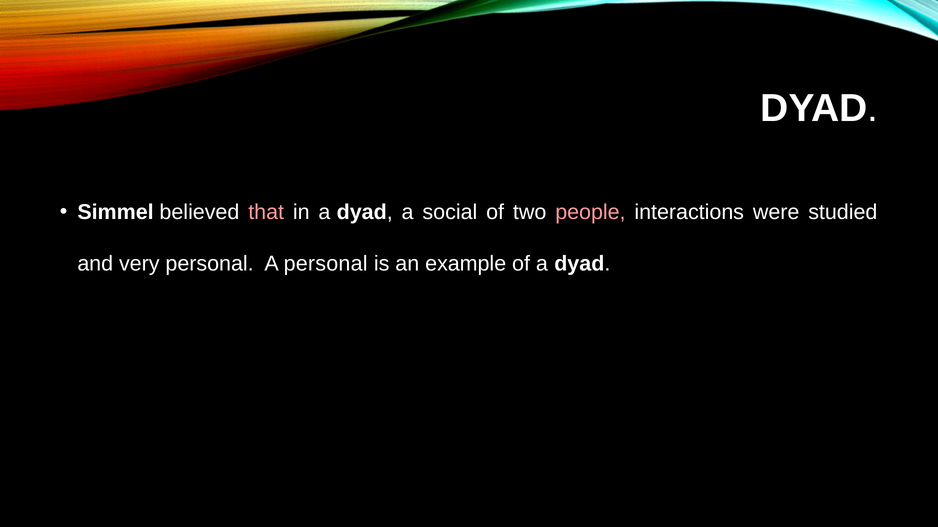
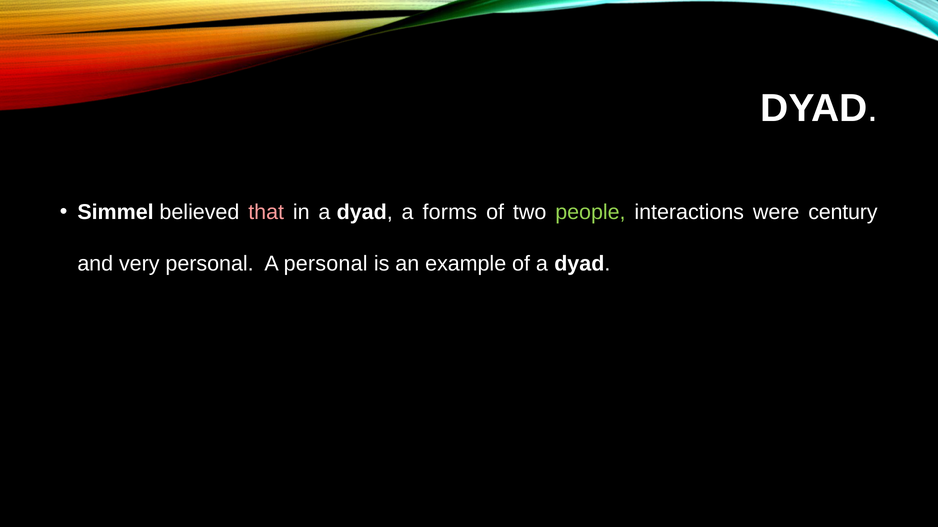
social: social -> forms (450, 213)
people colour: pink -> light green (590, 213)
studied: studied -> century (843, 213)
